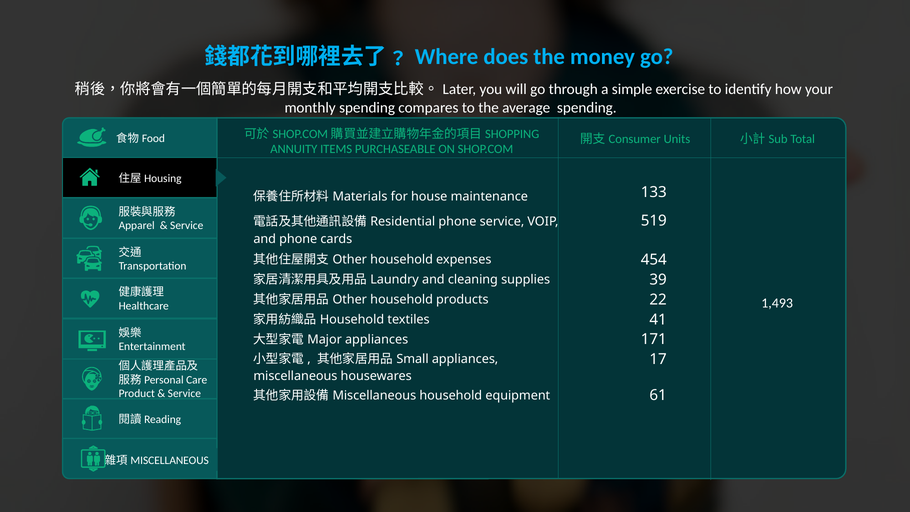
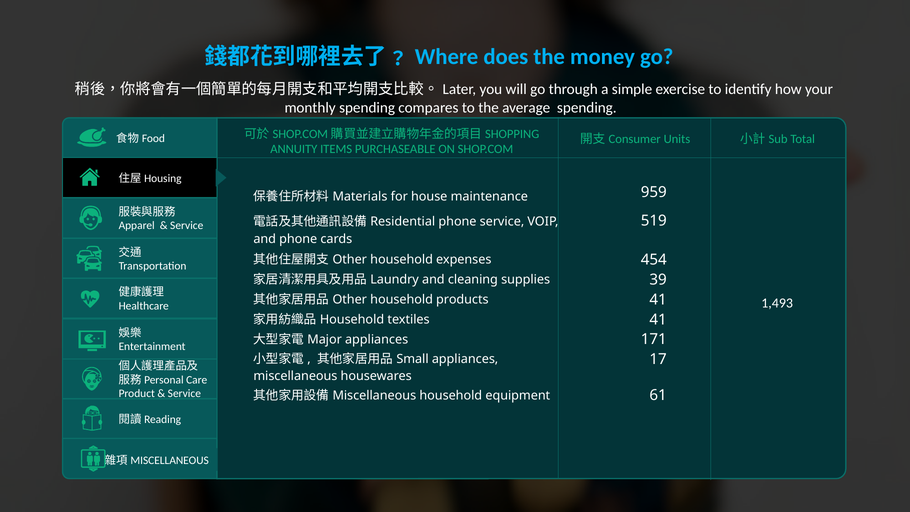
133: 133 -> 959 (654, 192)
products 22: 22 -> 41 (658, 300)
